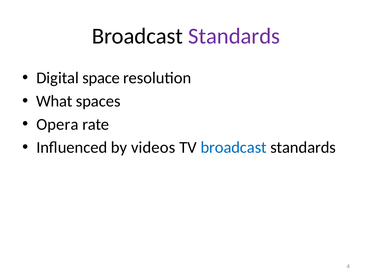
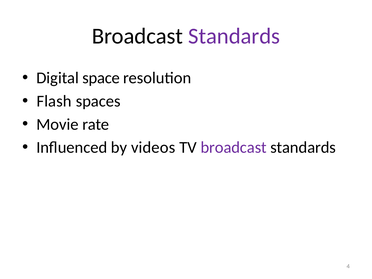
What: What -> Flash (54, 101)
Opera: Opera -> Movie (57, 124)
broadcast colour: blue -> purple (234, 148)
